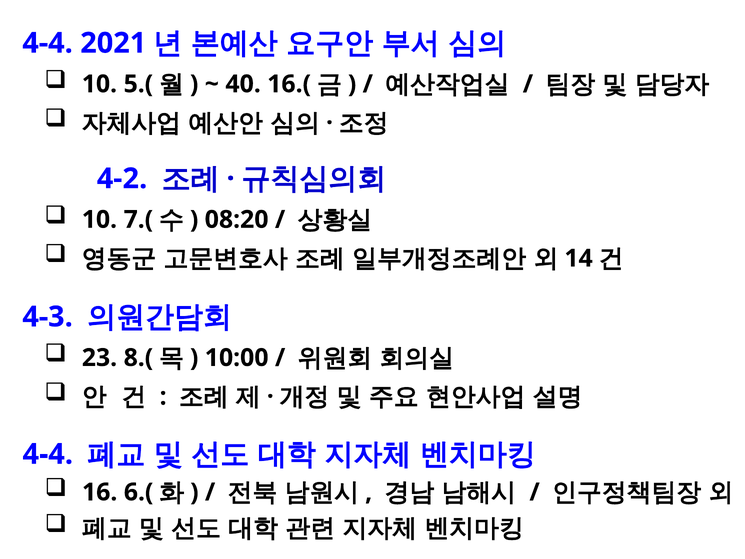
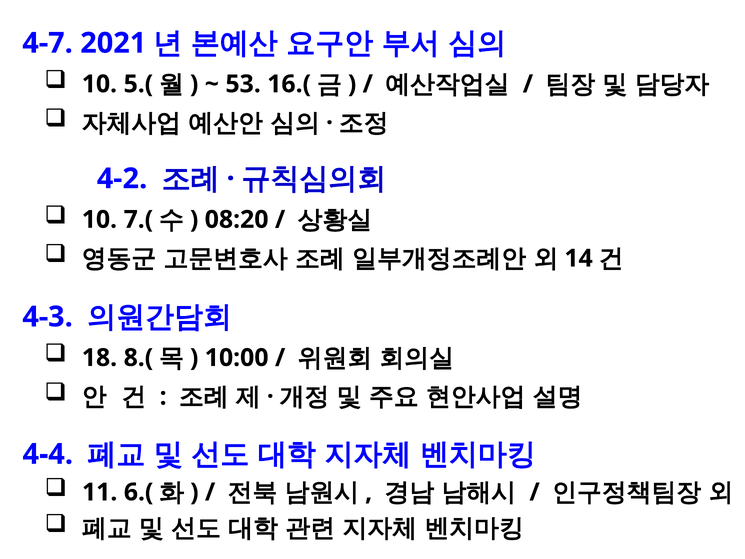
4-4: 4-4 -> 4-7 (48, 43)
40: 40 -> 53 (243, 84)
23: 23 -> 18 (99, 358)
16: 16 -> 11 (100, 492)
